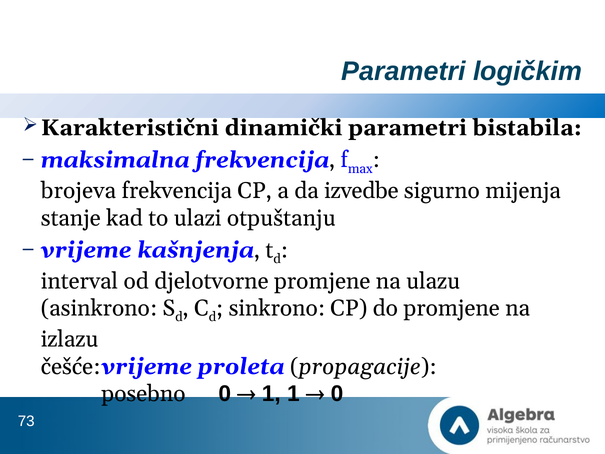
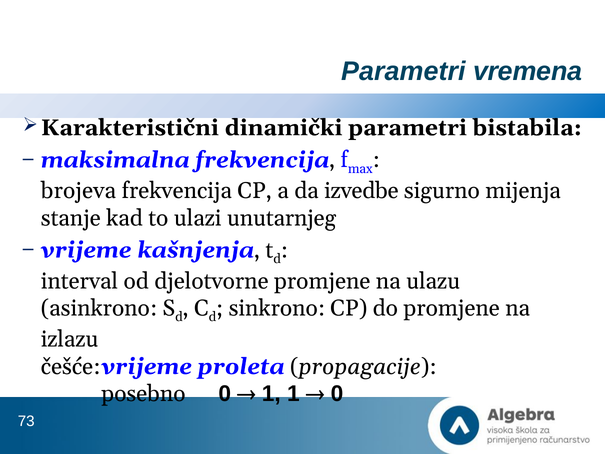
logičkim: logičkim -> vremena (528, 71)
otpuštanju: otpuštanju -> unutarnjeg (282, 218)
